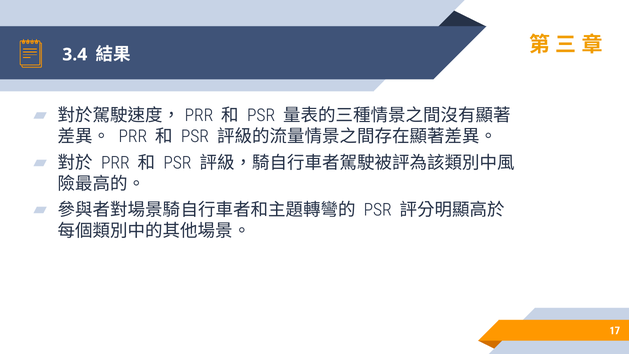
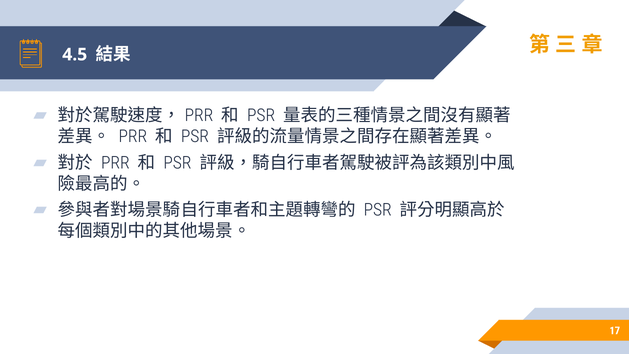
3.4: 3.4 -> 4.5 (75, 55)
